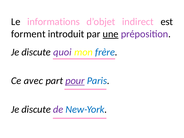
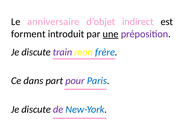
informations: informations -> anniversaire (53, 22)
quoi: quoi -> train (63, 52)
avec: avec -> dans (33, 81)
pour underline: present -> none (75, 81)
